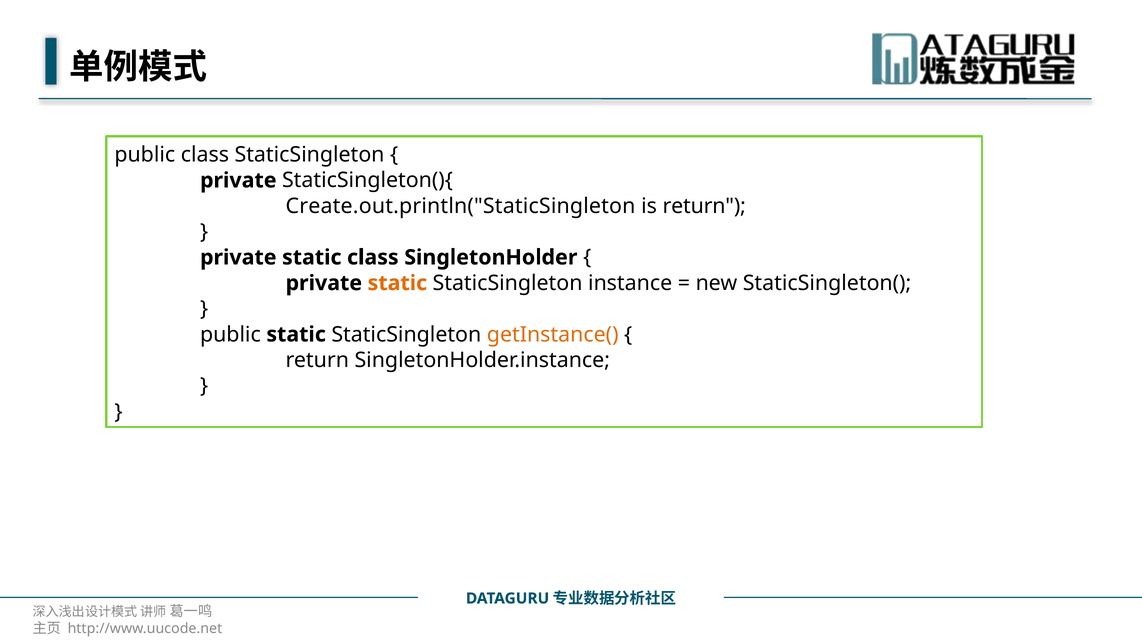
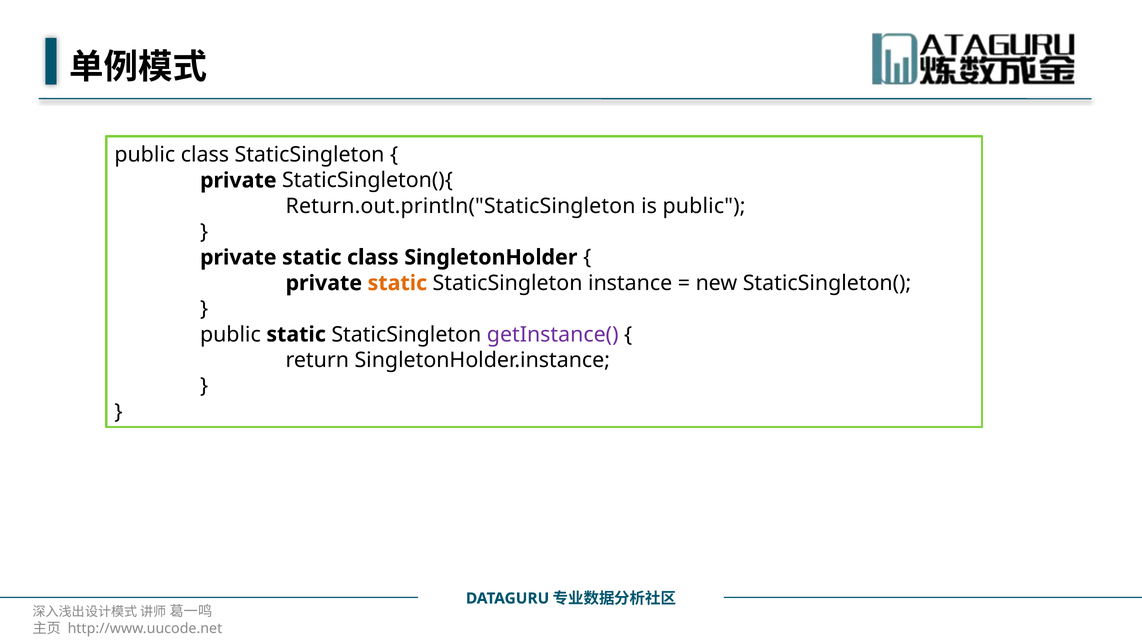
Create.out.println("StaticSingleton: Create.out.println("StaticSingleton -> Return.out.println("StaticSingleton (461, 206)
is return: return -> public (704, 206)
getInstance( colour: orange -> purple (553, 334)
